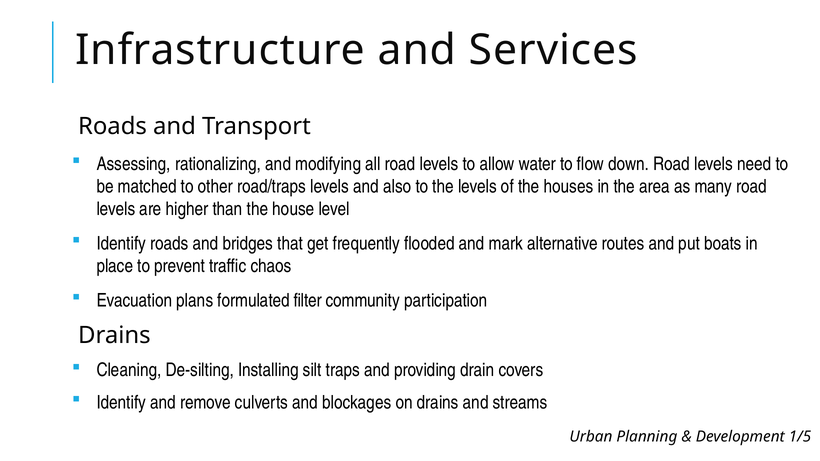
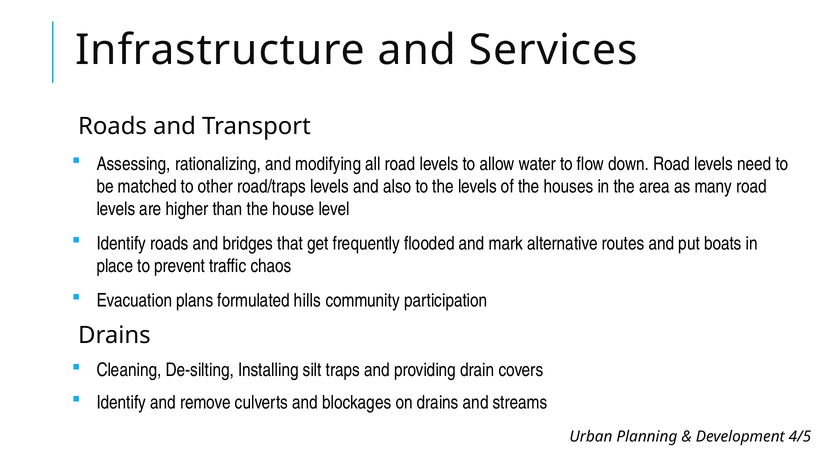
filter: filter -> hills (308, 301)
1/5: 1/5 -> 4/5 (800, 437)
